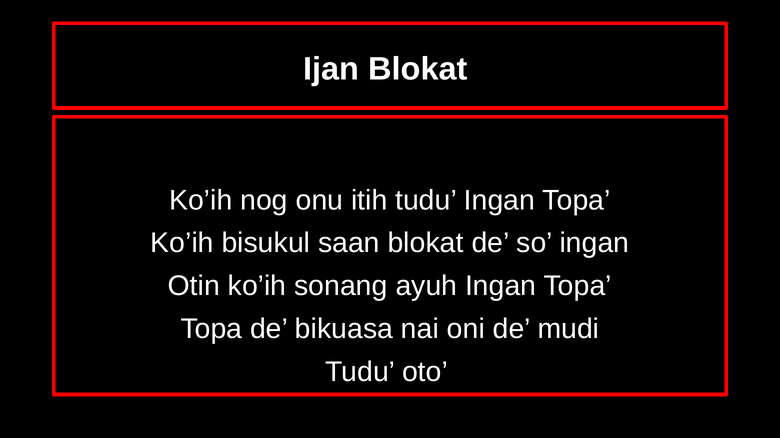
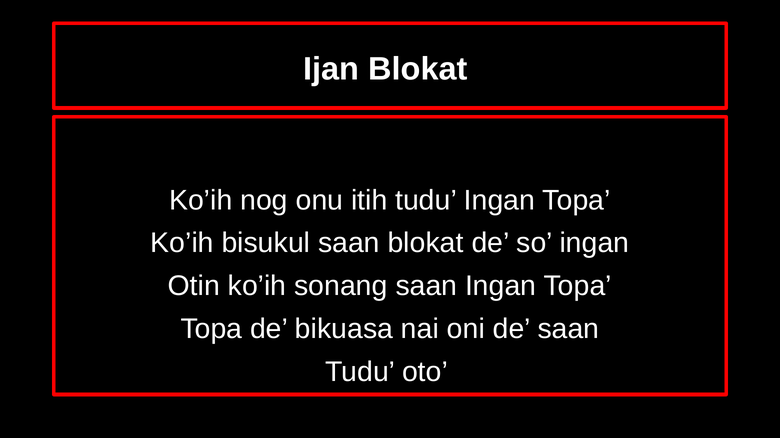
sonang ayuh: ayuh -> saan (426, 287)
de mudi: mudi -> saan (568, 330)
